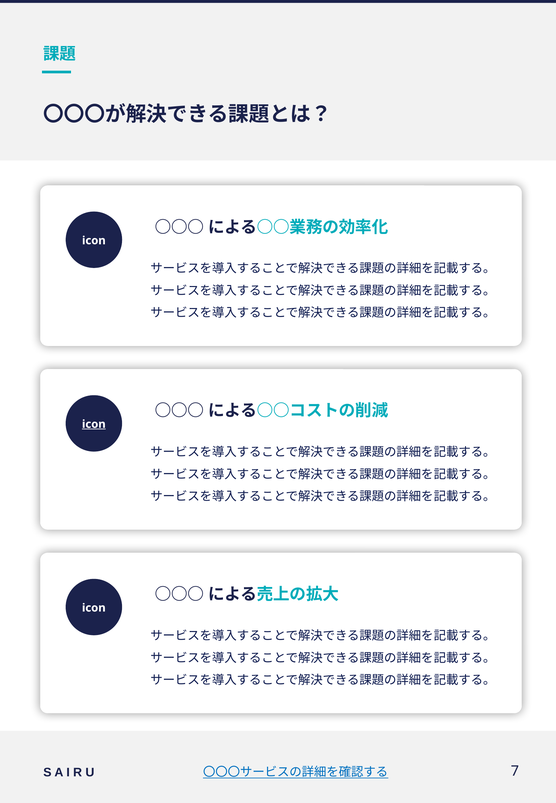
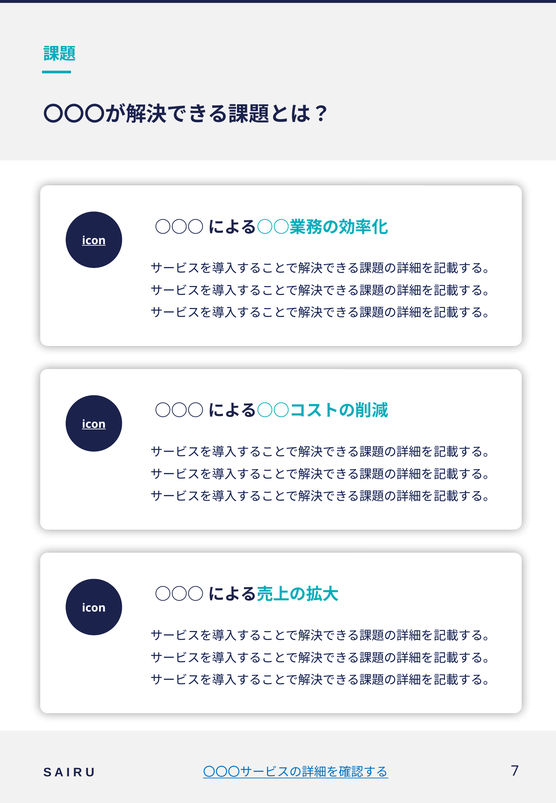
icon underline: none -> present (94, 241)
